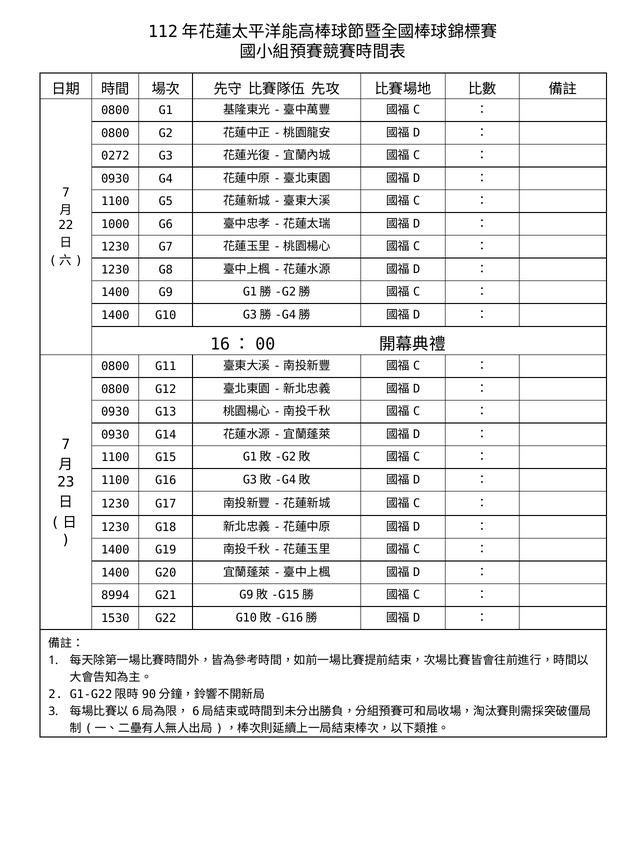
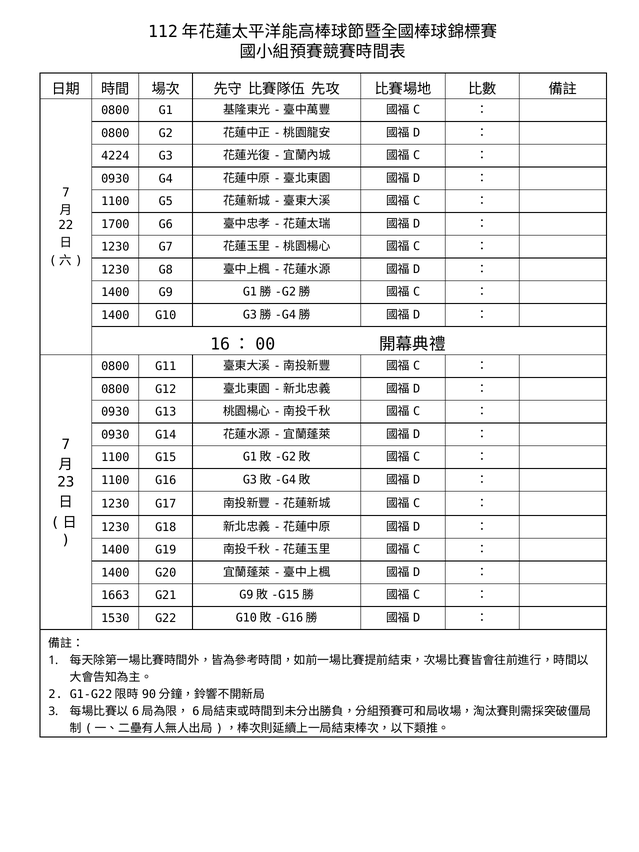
0272: 0272 -> 4224 (115, 156)
1000: 1000 -> 1700 (115, 224)
8994: 8994 -> 1663 (115, 596)
